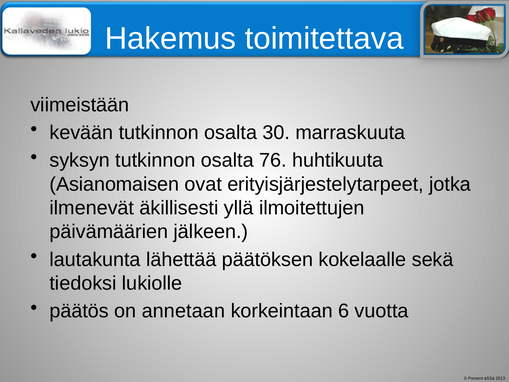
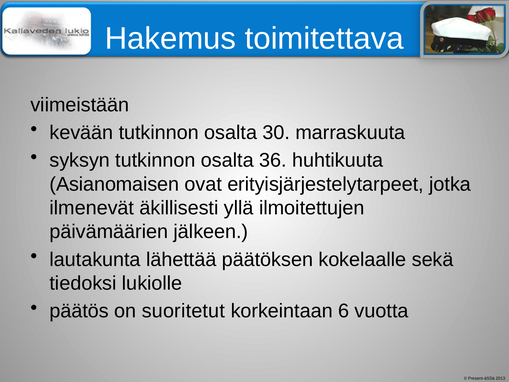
76: 76 -> 36 (273, 160)
annetaan: annetaan -> suoritetut (183, 311)
